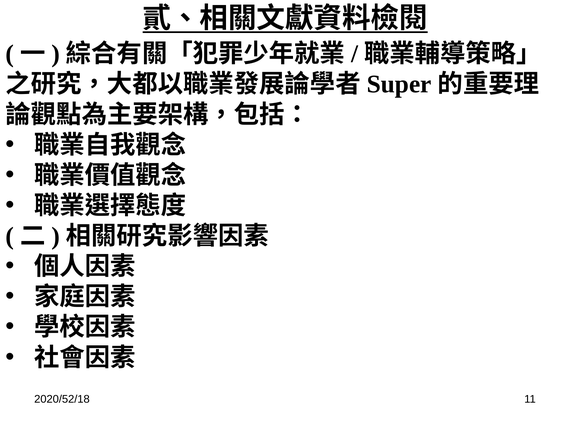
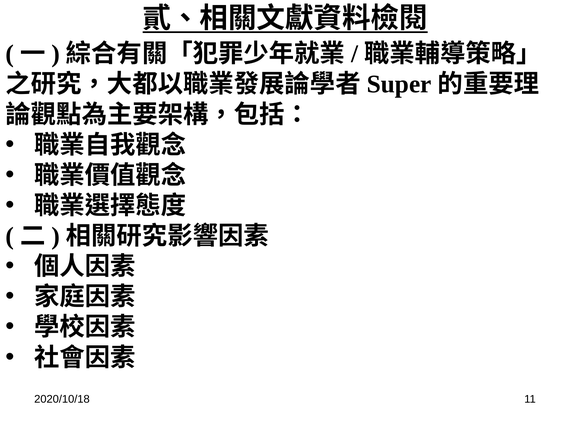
2020/52/18: 2020/52/18 -> 2020/10/18 (62, 400)
